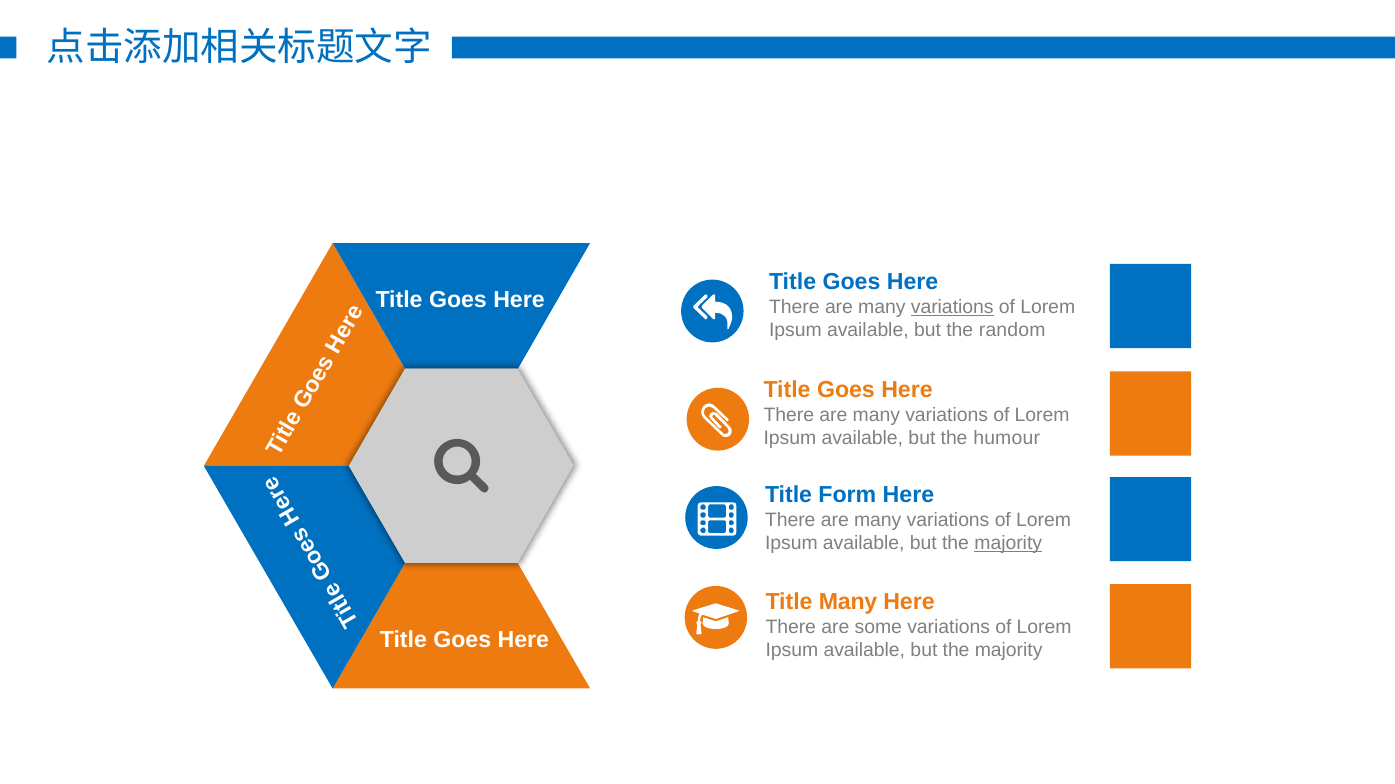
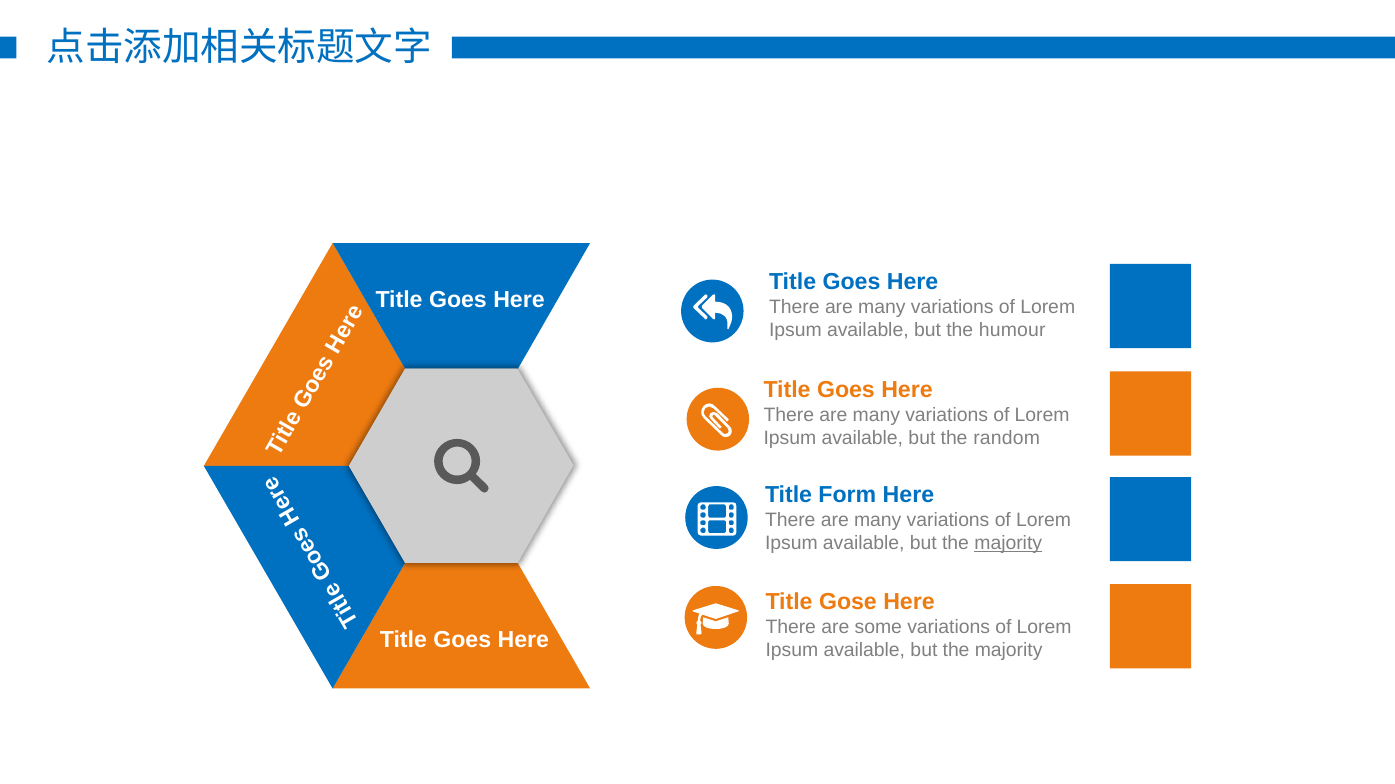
variations underline: present -> none (952, 307)
random: random -> humour (1012, 331)
humour: humour -> random (1007, 438)
Title Many: Many -> Gose (848, 603)
